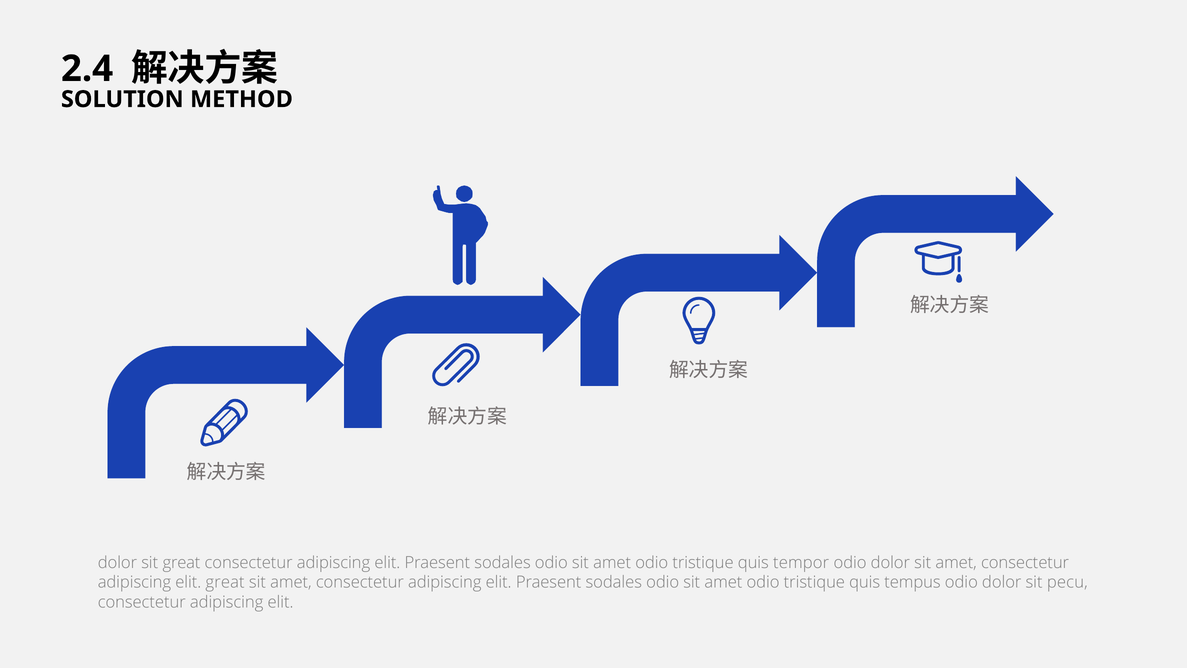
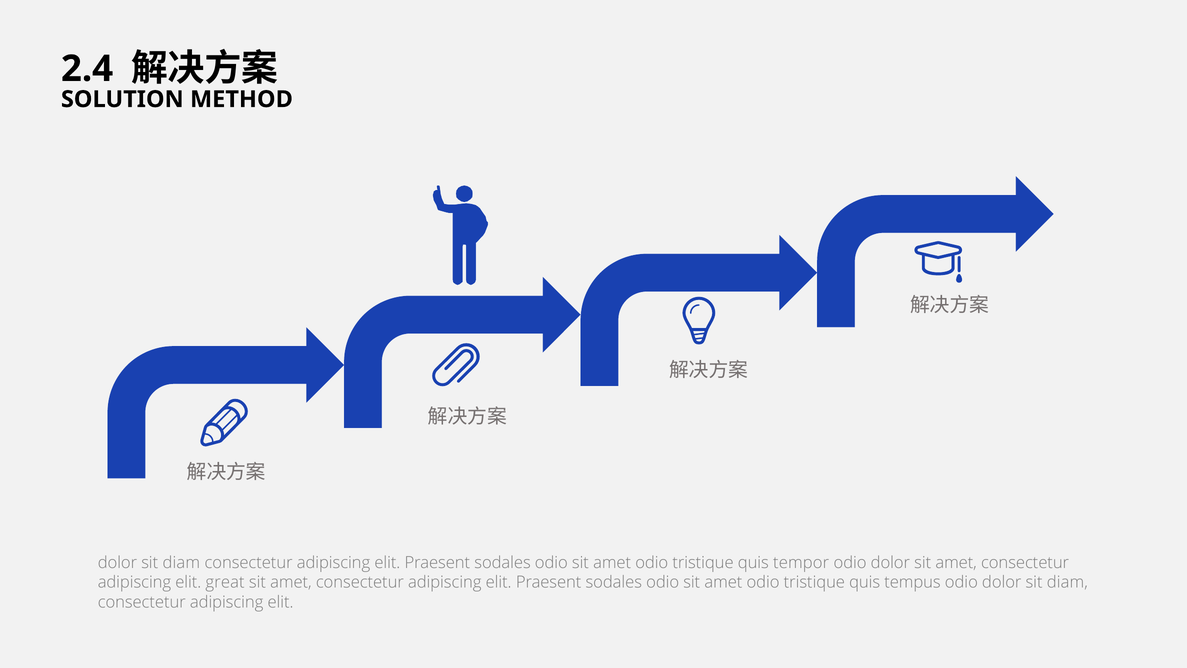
great: great -> diam (181, 563)
odio dolor sit pecu: pecu -> diam (1067, 582)
